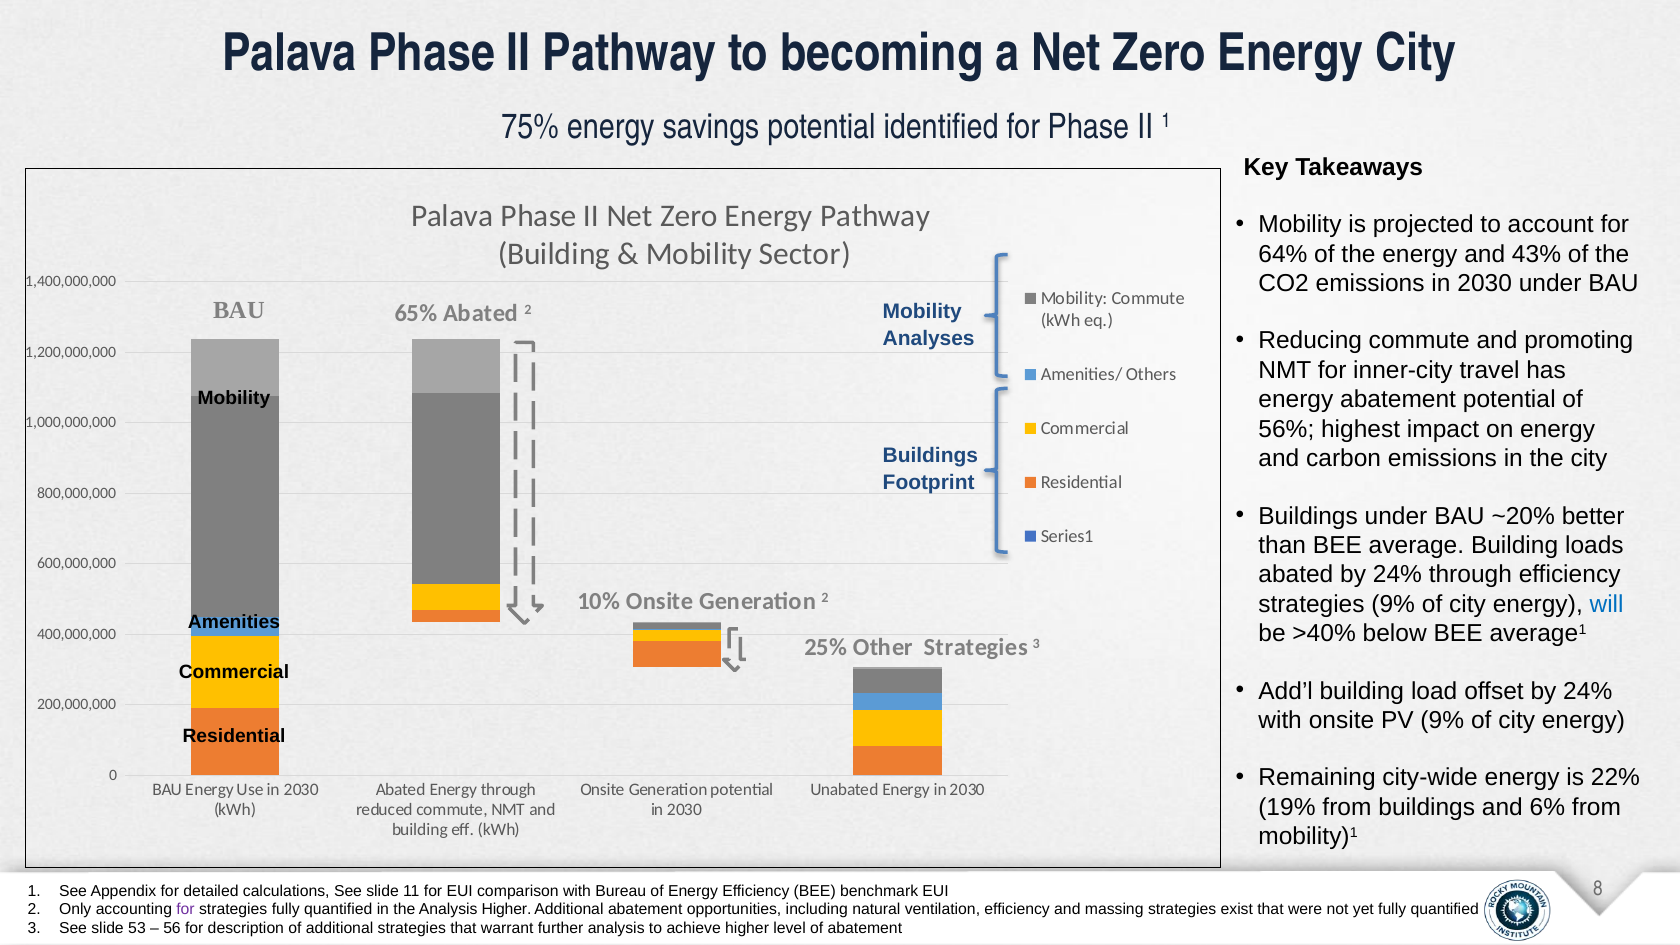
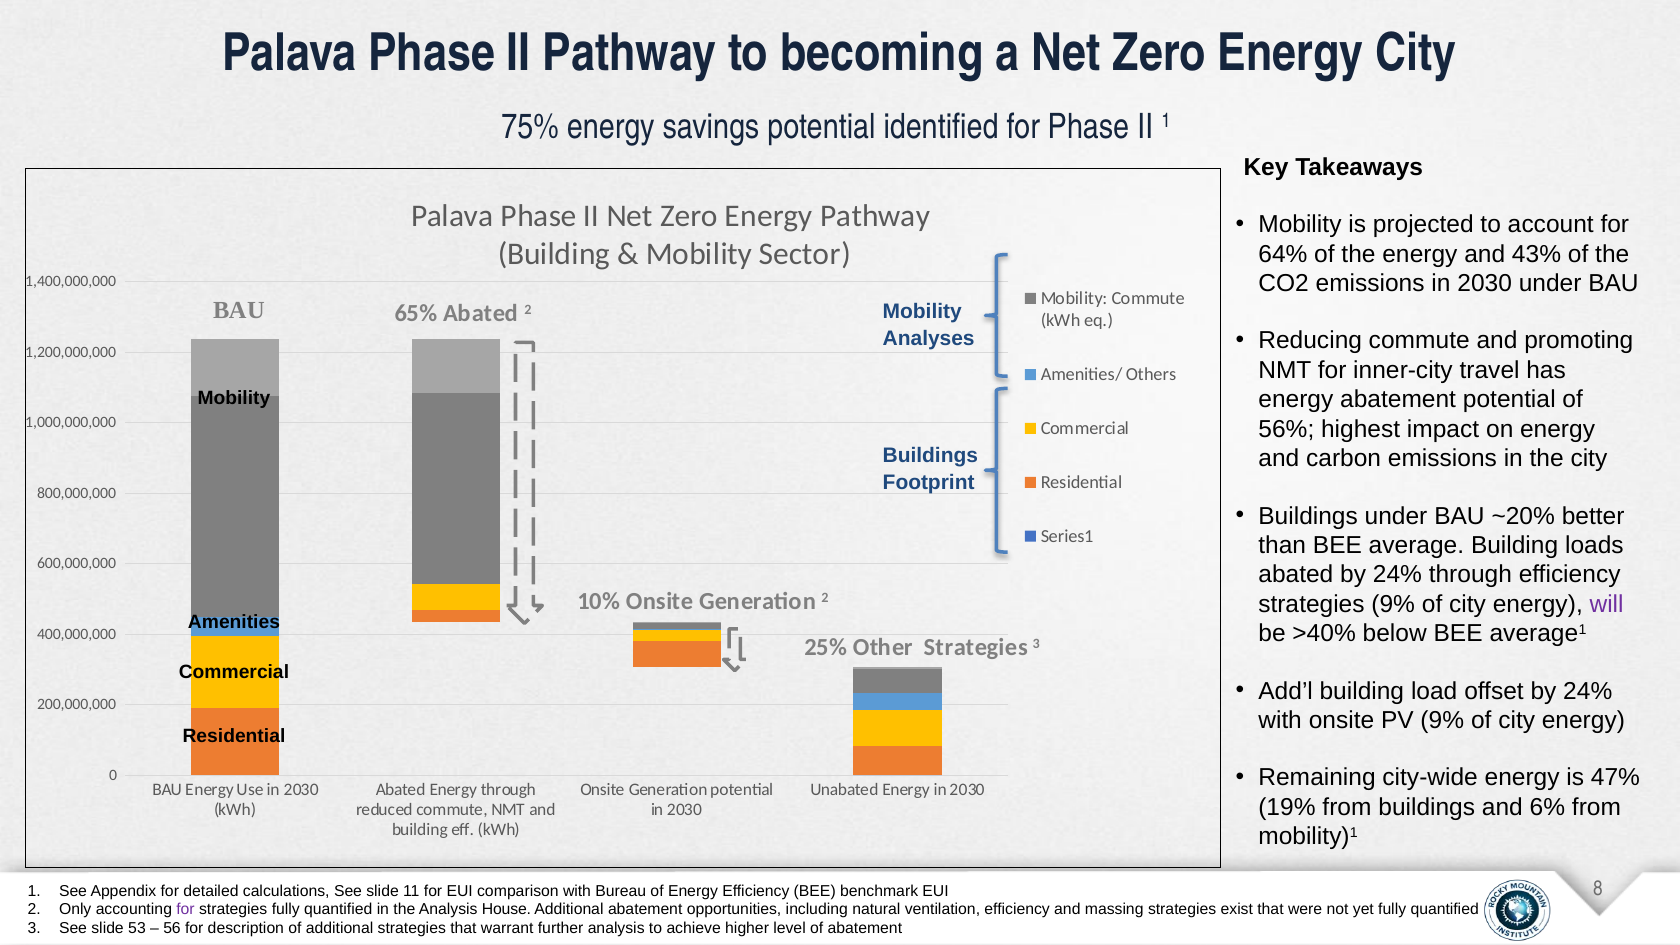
will colour: blue -> purple (1607, 604)
22%: 22% -> 47% (1615, 778)
Analysis Higher: Higher -> House (506, 910)
